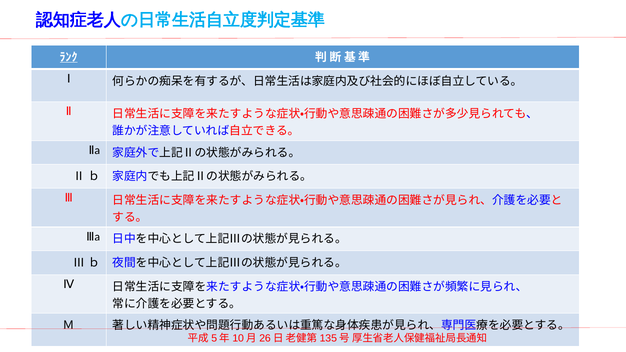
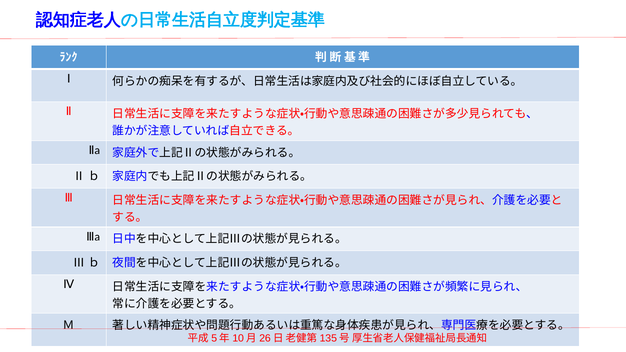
ﾗﾝｸ underline: present -> none (69, 57)
